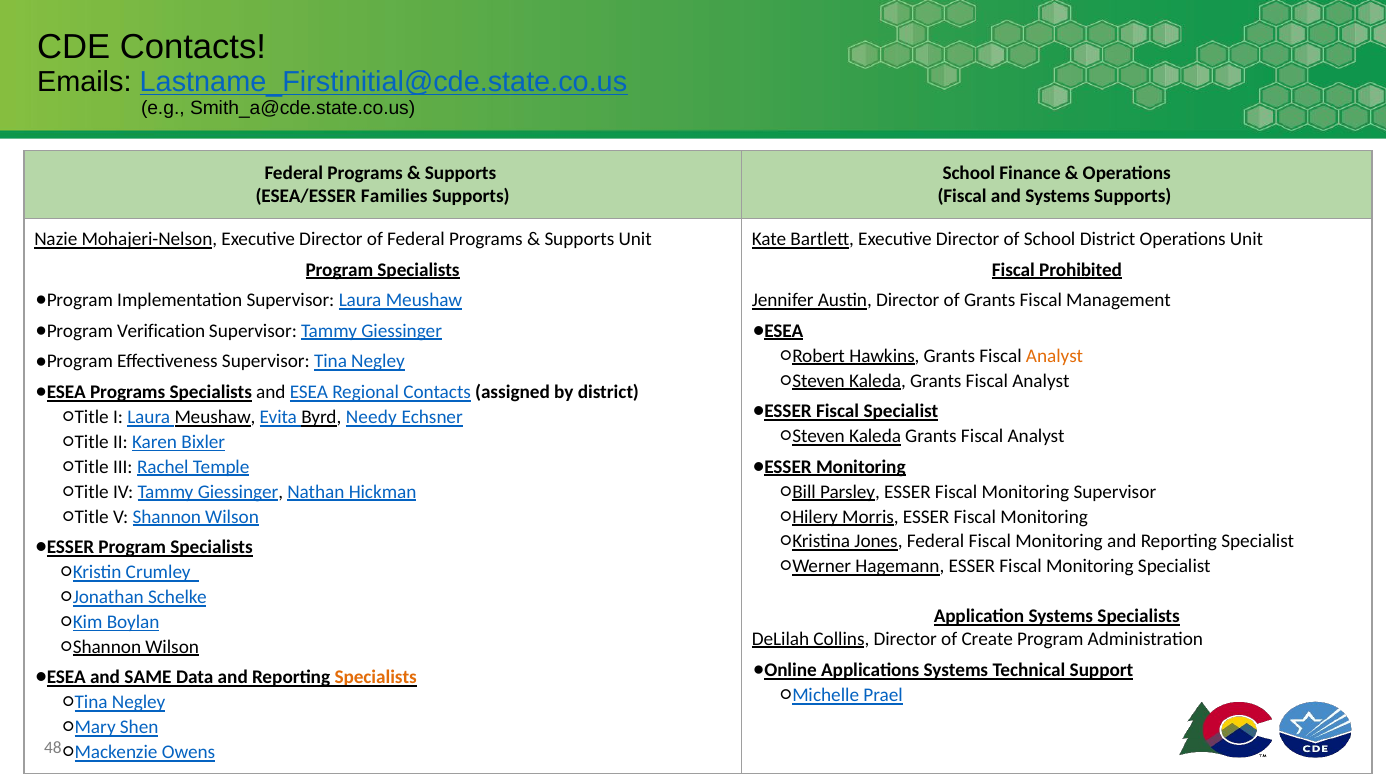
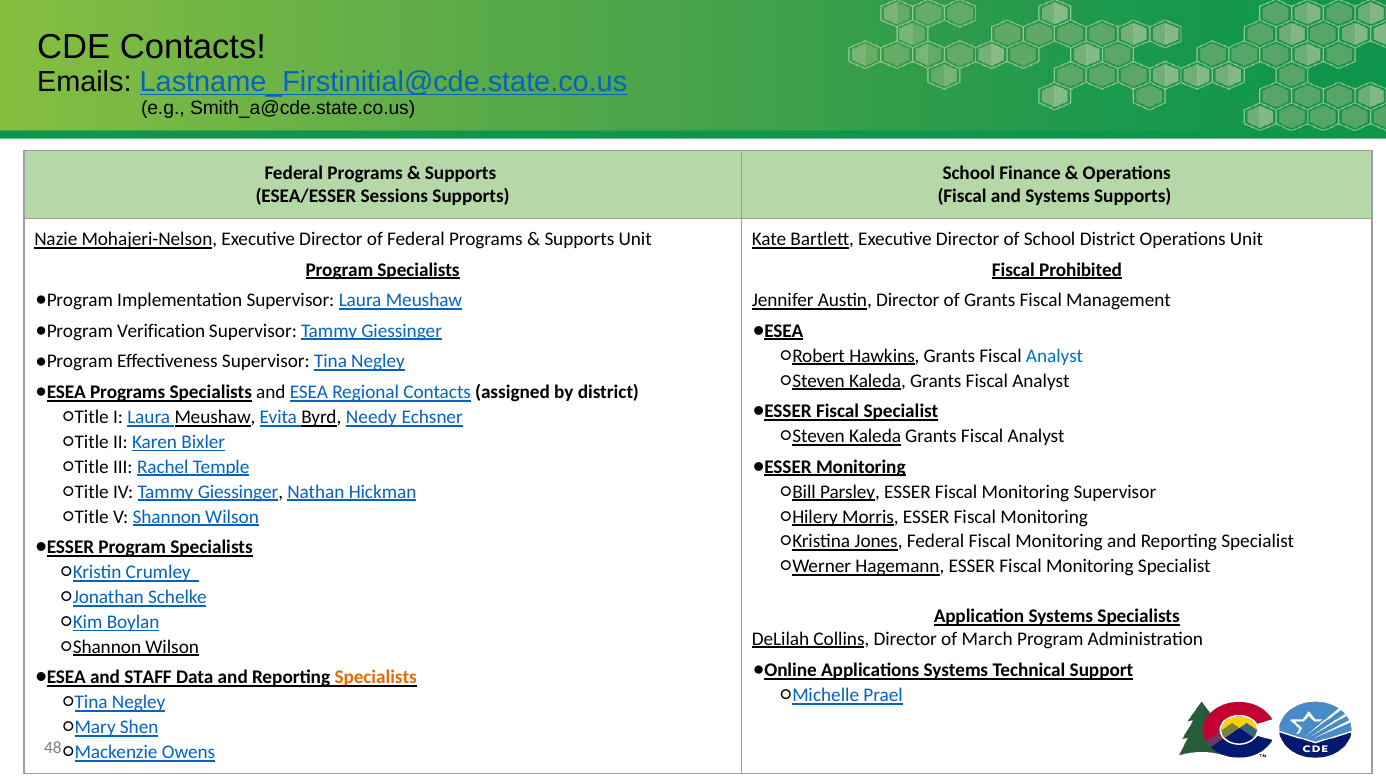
Families: Families -> Sessions (394, 196)
Analyst colour: orange -> blue (1055, 356)
Create: Create -> March (987, 638)
SAME: SAME -> STAFF (148, 677)
